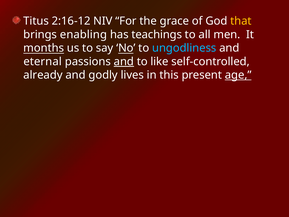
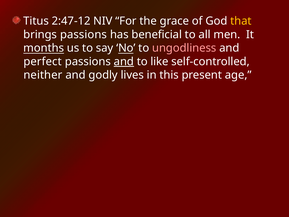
2:16-12: 2:16-12 -> 2:47-12 (71, 21)
brings enabling: enabling -> passions (83, 35)
teachings: teachings -> beneficial (157, 35)
ungodliness colour: light blue -> pink (184, 48)
eternal: eternal -> perfect (43, 61)
already: already -> neither (43, 75)
age underline: present -> none (238, 75)
